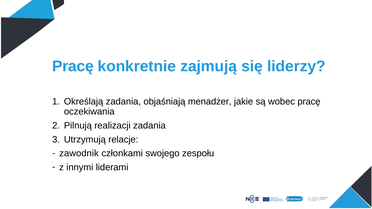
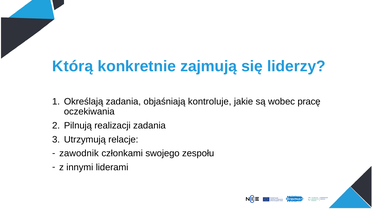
Pracę: Pracę -> Którą (73, 66)
menadżer: menadżer -> kontroluje (210, 102)
